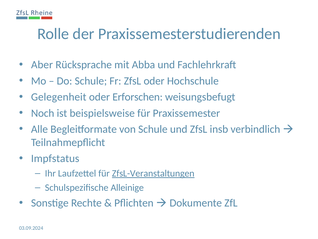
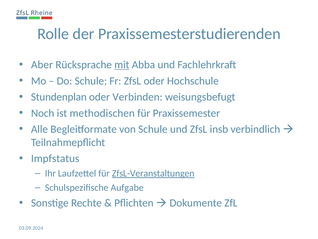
mit underline: none -> present (122, 65)
Gelegenheit: Gelegenheit -> Stundenplan (59, 97)
Erforschen: Erforschen -> Verbinden (138, 97)
beispielsweise: beispielsweise -> methodischen (102, 113)
Alleinige: Alleinige -> Aufgabe (127, 187)
